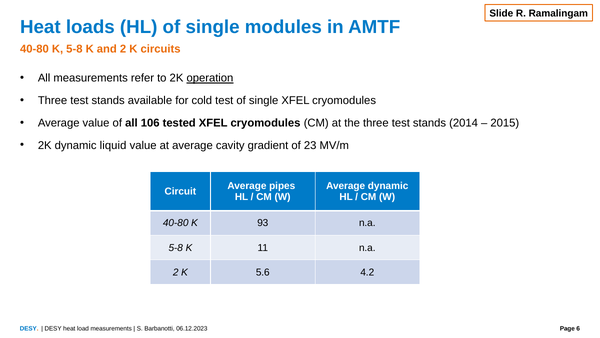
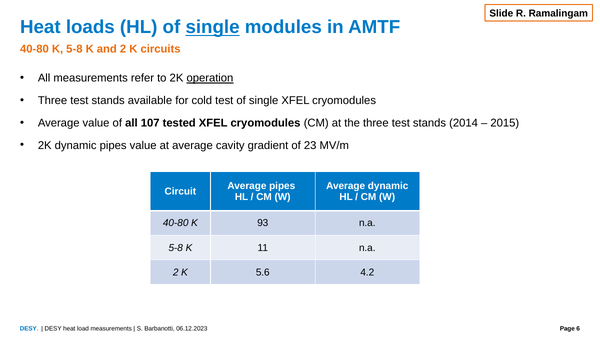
single underline: none -> present (213, 27)
106: 106 -> 107 (150, 123)
dynamic liquid: liquid -> pipes (113, 145)
